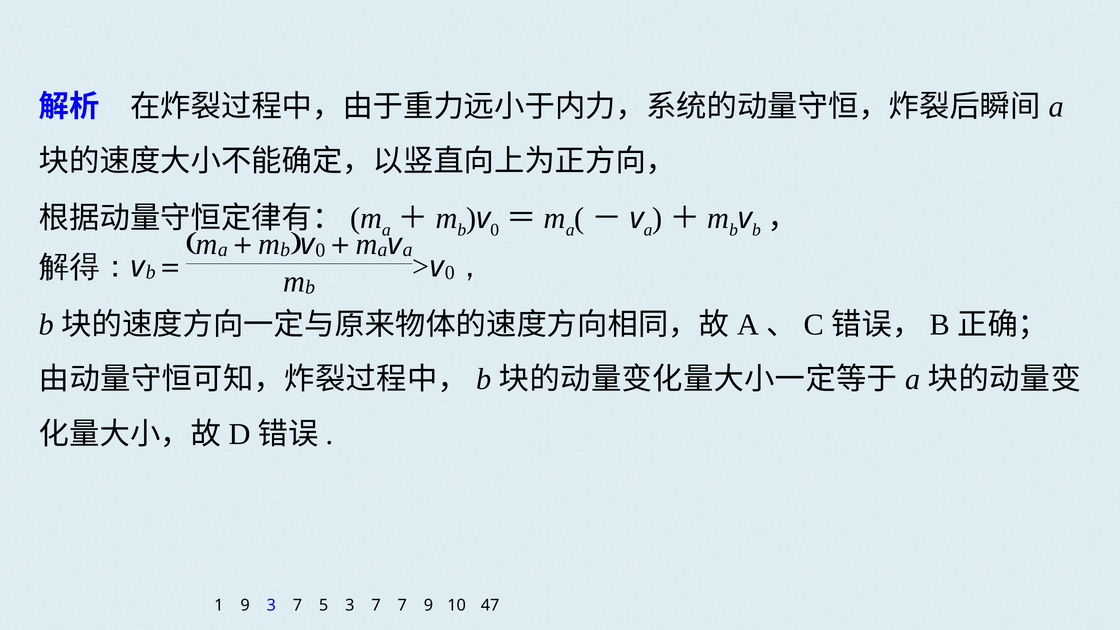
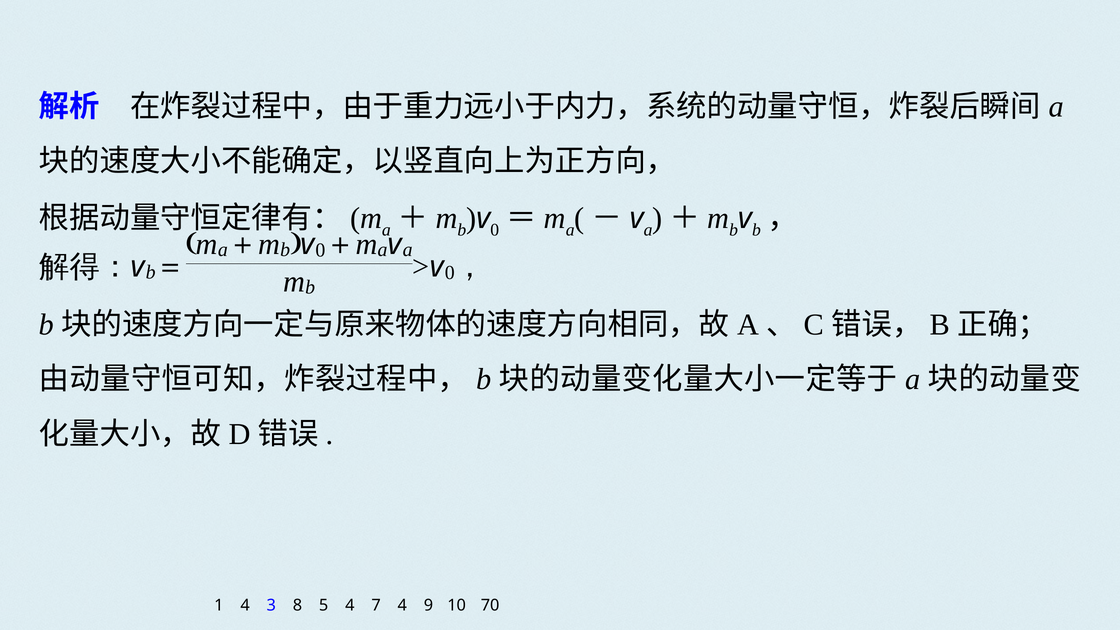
1 9: 9 -> 4 (245, 606)
7: 7 -> 8 (297, 606)
5 3: 3 -> 4 (350, 606)
7 7: 7 -> 4 (402, 606)
47: 47 -> 70 (490, 606)
